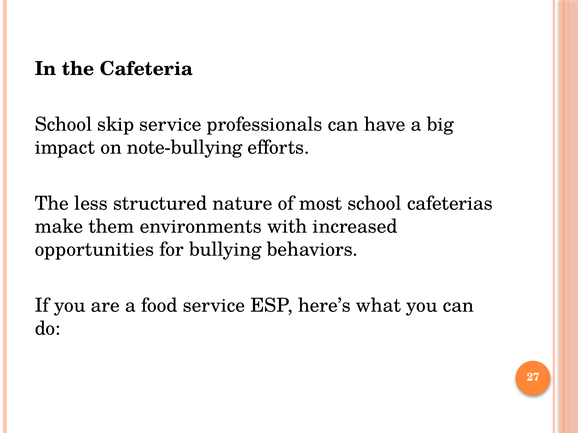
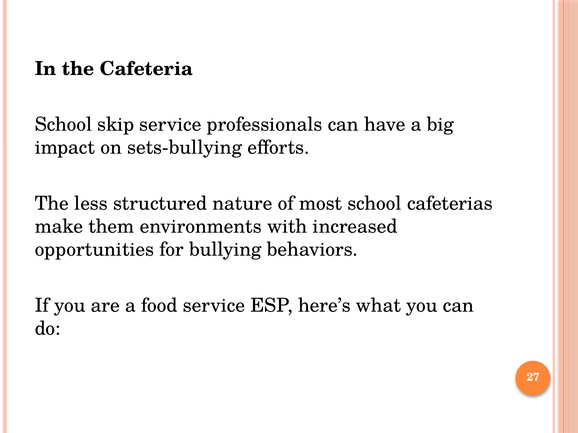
note-bullying: note-bullying -> sets-bullying (185, 148)
